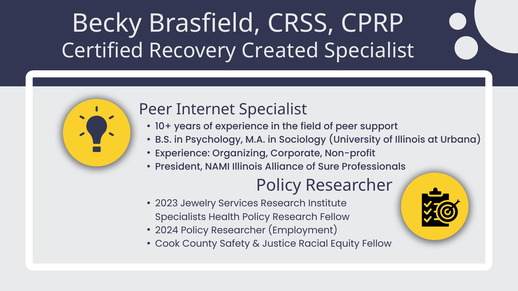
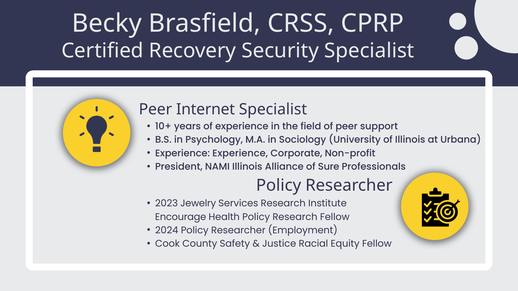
Created: Created -> Security (280, 51)
Experience Organizing: Organizing -> Experience (240, 153)
Specialists: Specialists -> Encourage (181, 217)
